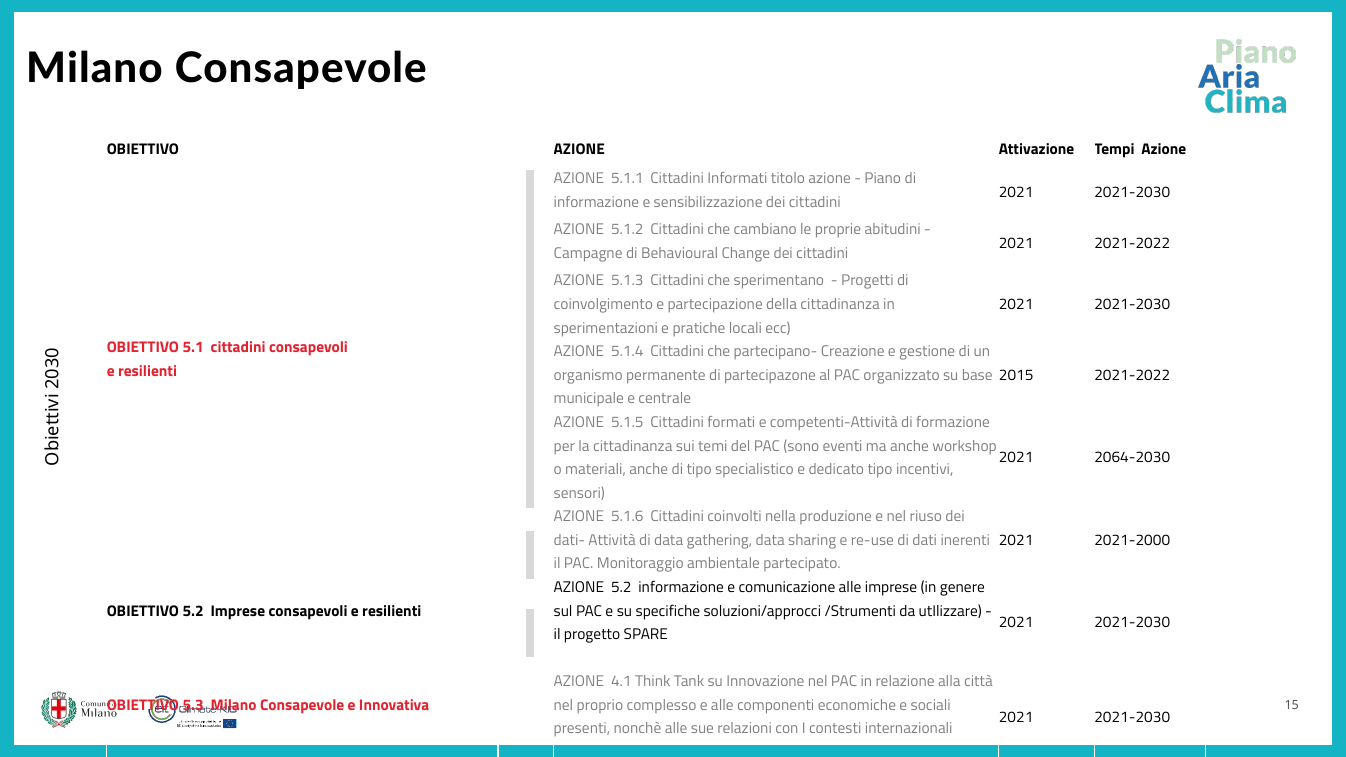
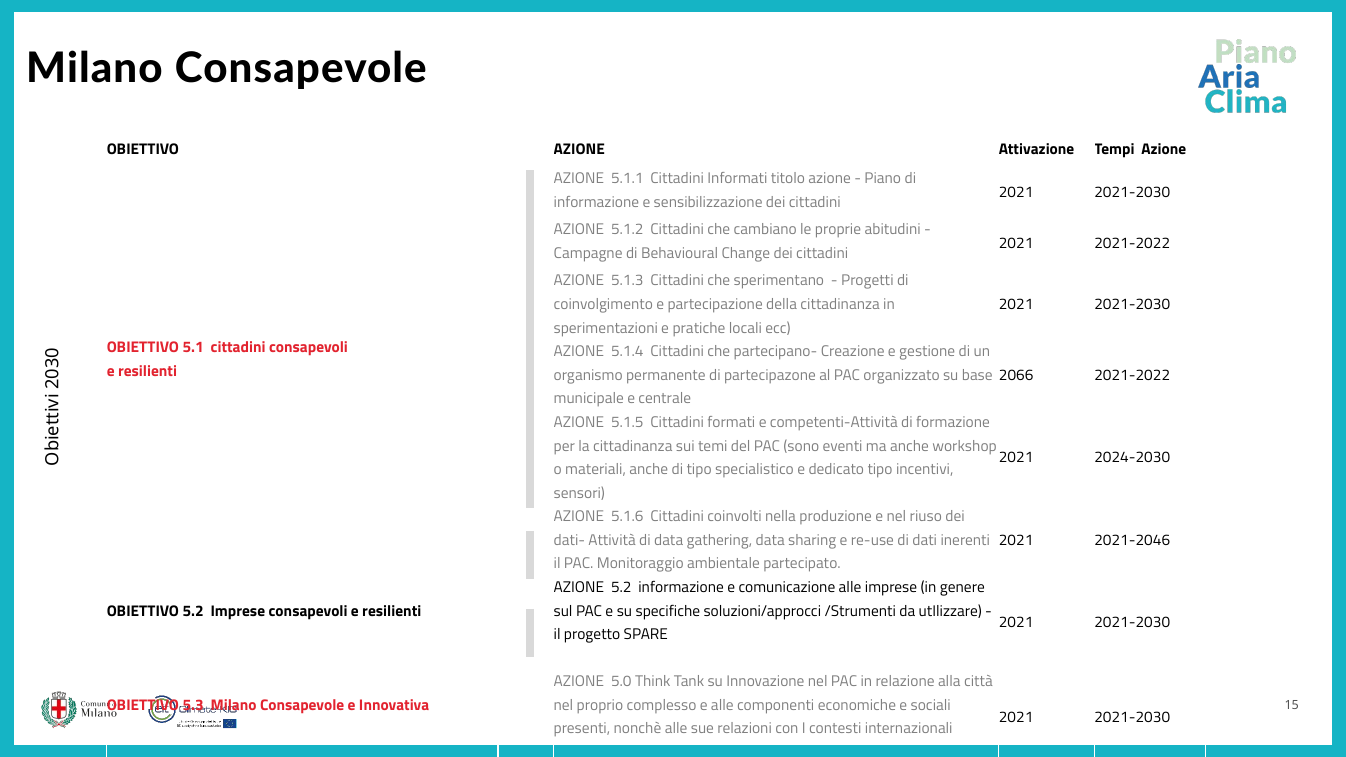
2015: 2015 -> 2066 (1016, 375)
2064-2030: 2064-2030 -> 2024-2030 (1132, 458)
2021-2000: 2021-2000 -> 2021-2046 (1132, 540)
4.1: 4.1 -> 5.0 (621, 682)
